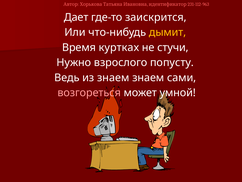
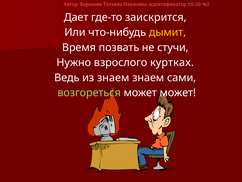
куртках: куртках -> позвать (119, 47)
попусту: попусту -> куртках (172, 62)
возгореться colour: pink -> light green (89, 93)
может умной: умной -> может (178, 93)
